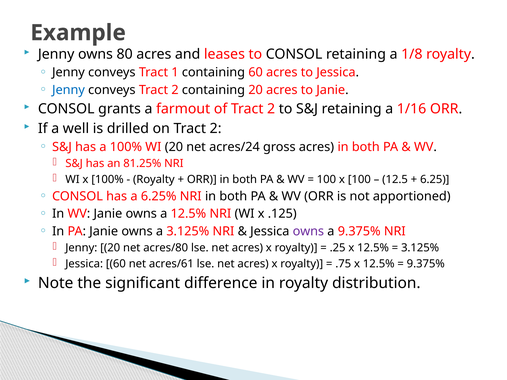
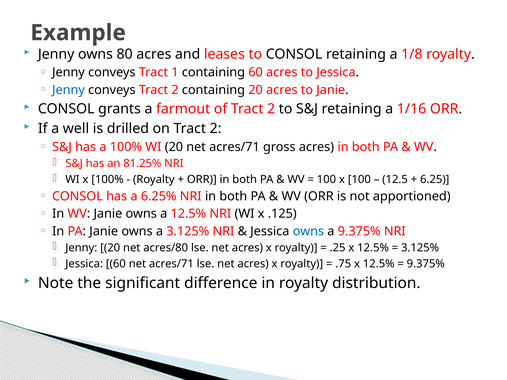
20 net acres/24: acres/24 -> acres/71 (234, 147)
owns colour: purple -> blue (308, 231)
60 net acres/61: acres/61 -> acres/71 (171, 264)
